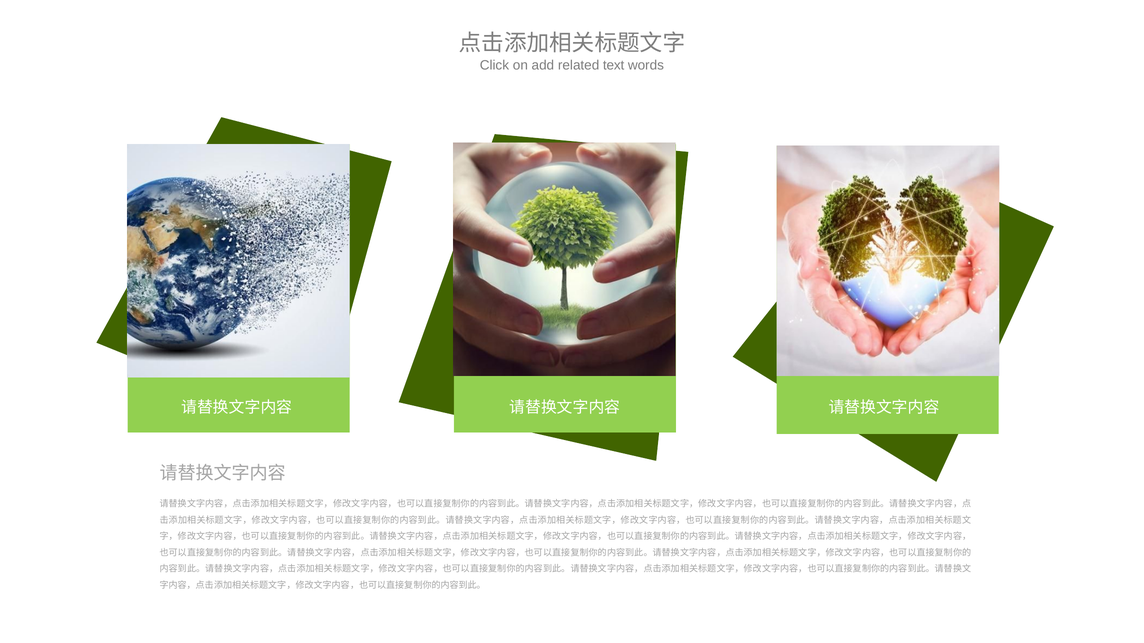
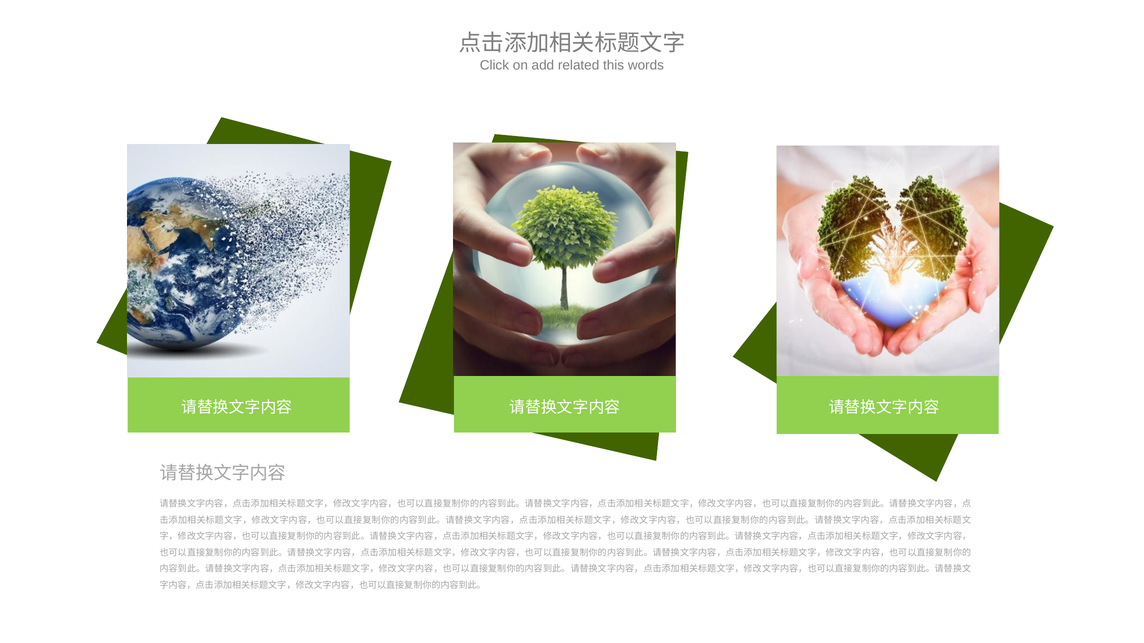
text: text -> this (614, 65)
